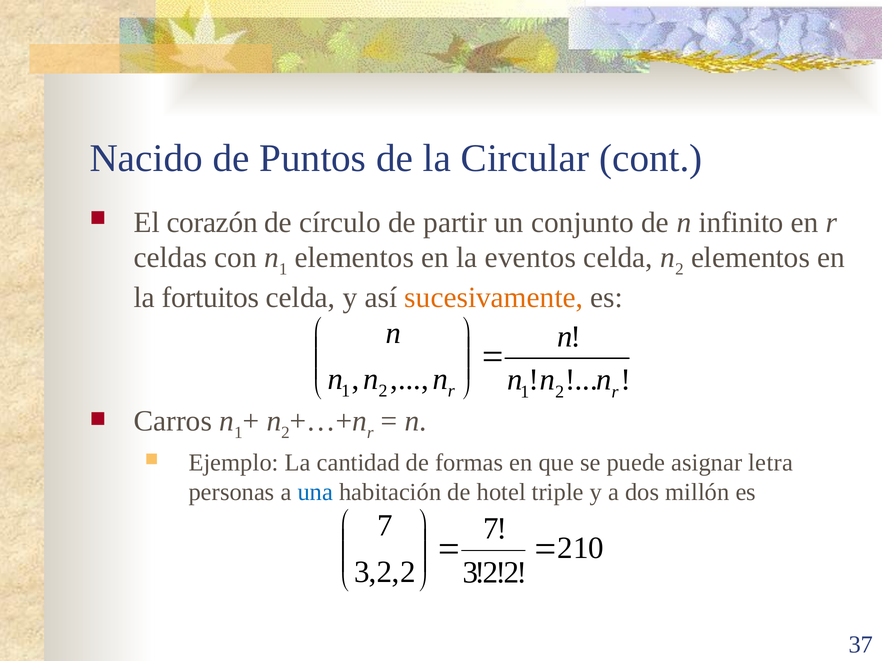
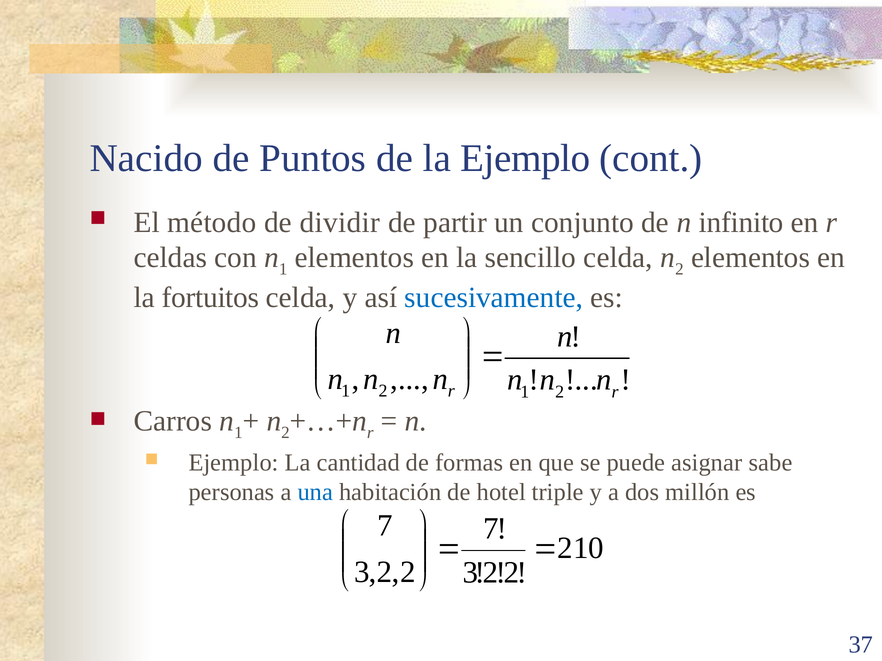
la Circular: Circular -> Ejemplo (525, 159)
corazón: corazón -> método (212, 223)
círculo: círculo -> dividir (340, 223)
eventos: eventos -> sencillo (530, 258)
sucesivamente colour: orange -> blue (494, 298)
letra: letra -> sabe (771, 463)
